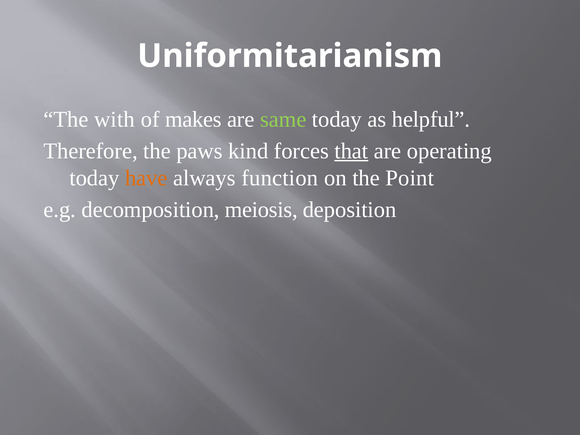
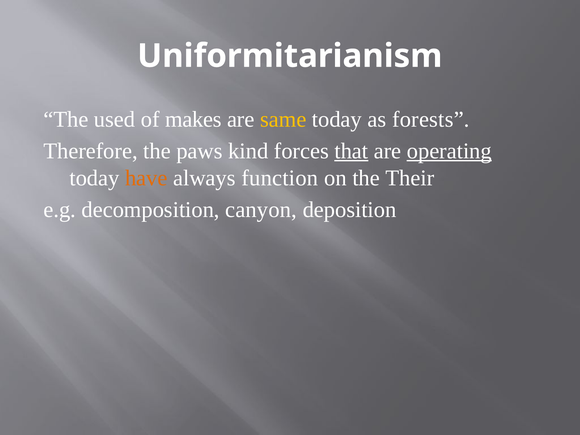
with: with -> used (115, 120)
same colour: light green -> yellow (283, 120)
helpful: helpful -> forests (431, 120)
operating underline: none -> present (449, 151)
Point: Point -> Their (410, 178)
meiosis: meiosis -> canyon (261, 210)
